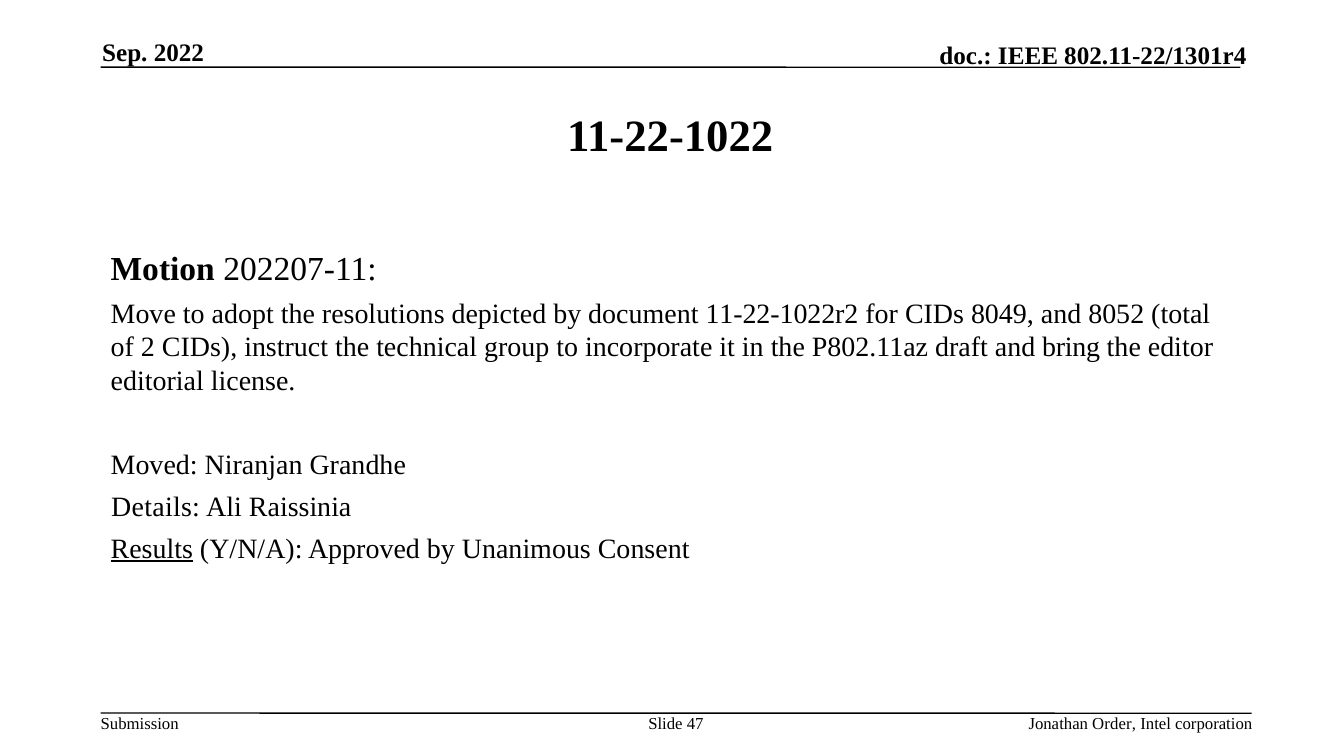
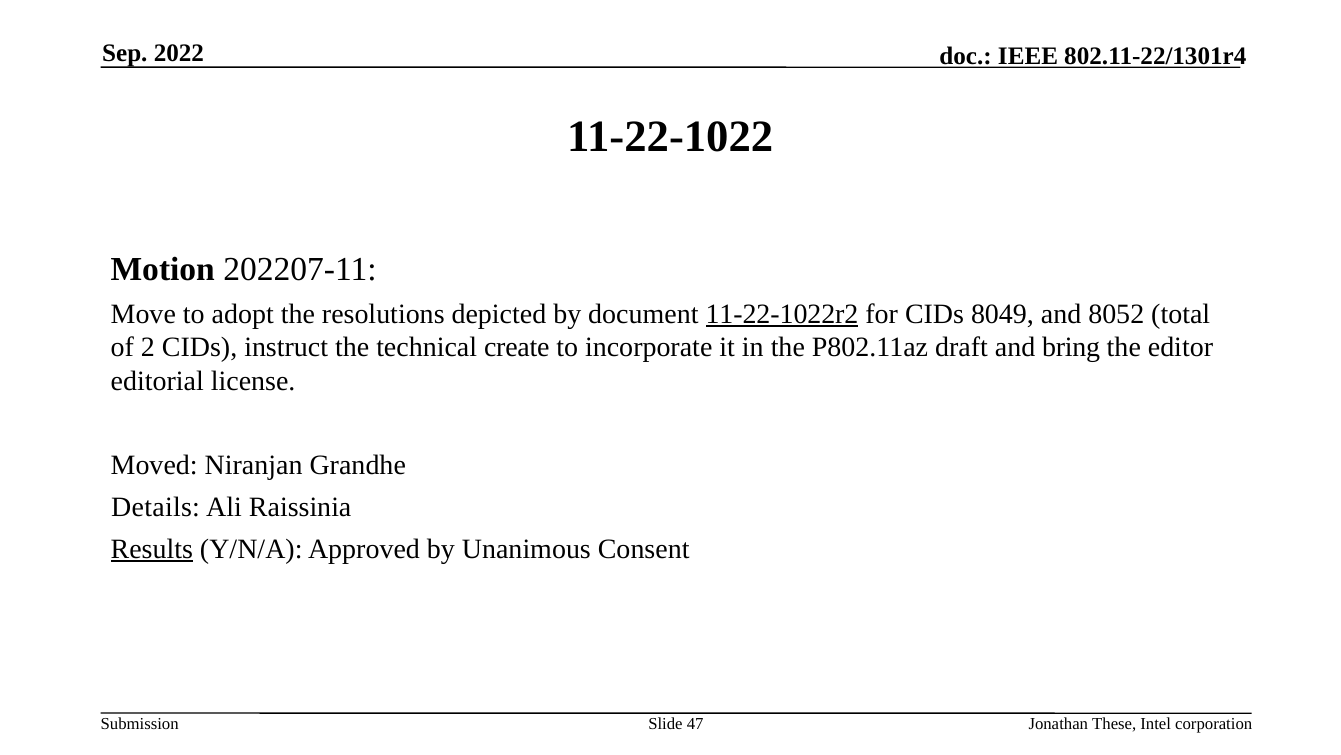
11-22-1022r2 underline: none -> present (782, 314)
group: group -> create (517, 347)
Order: Order -> These (1114, 723)
